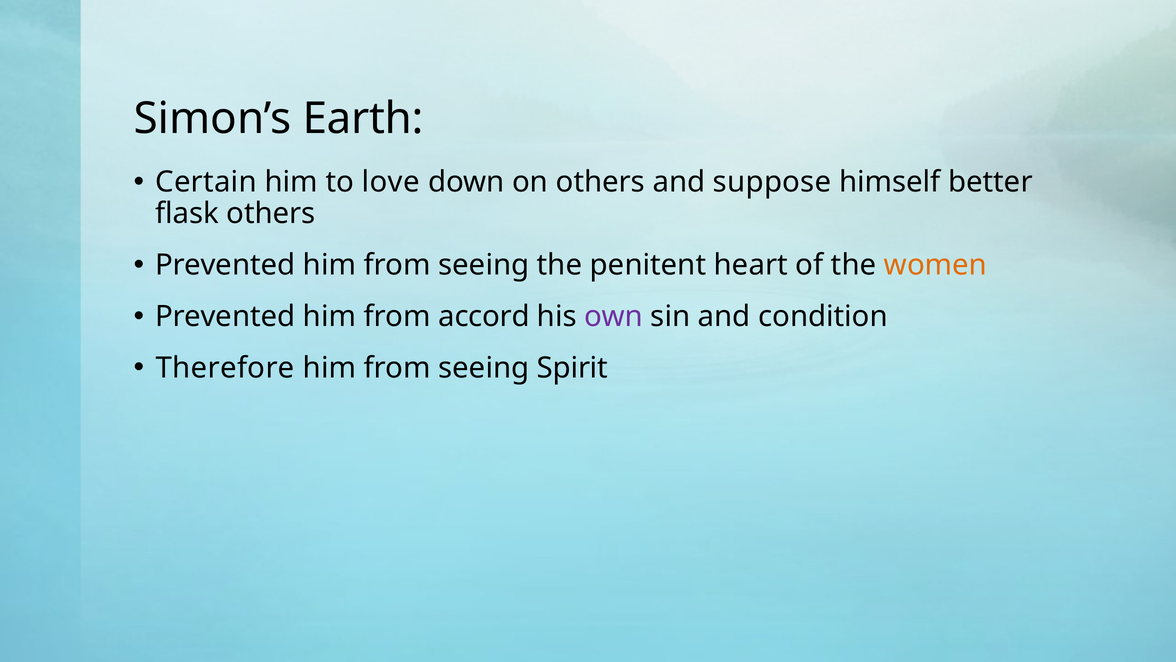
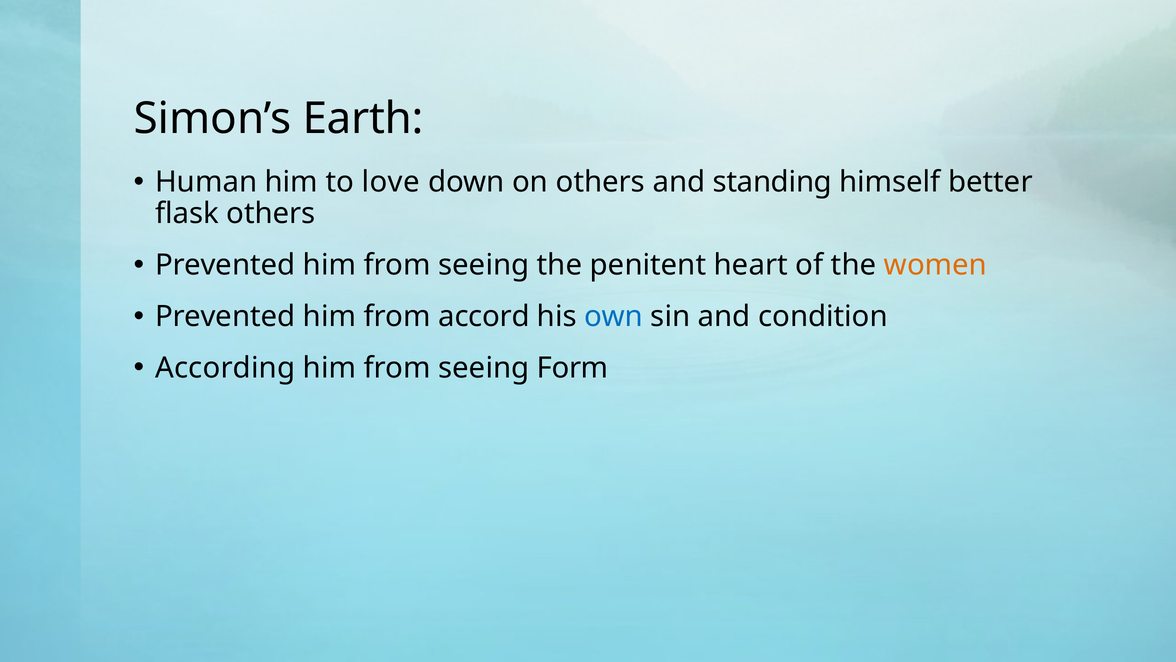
Certain: Certain -> Human (206, 182)
suppose: suppose -> standing (772, 182)
own colour: purple -> blue (614, 316)
Therefore: Therefore -> According (225, 368)
Spirit: Spirit -> Form (572, 368)
